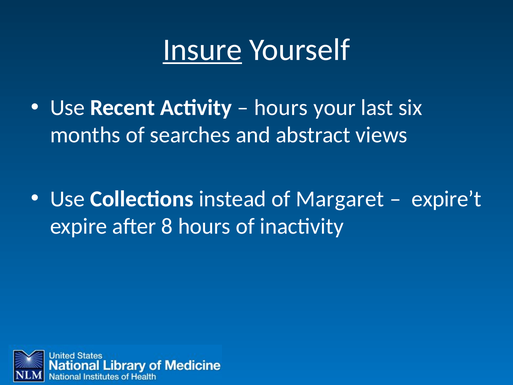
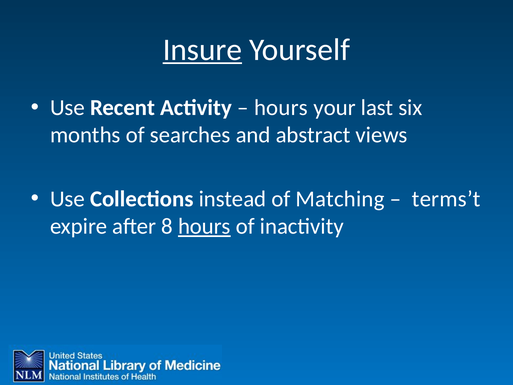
Margaret: Margaret -> Matching (340, 199)
expire’t: expire’t -> terms’t (446, 199)
hours underline: none -> present (204, 226)
